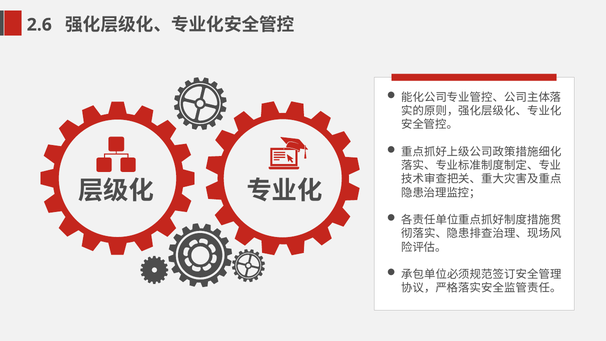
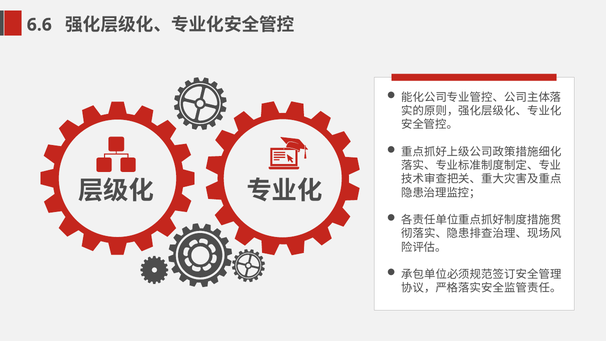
2.6: 2.6 -> 6.6 (39, 25)
